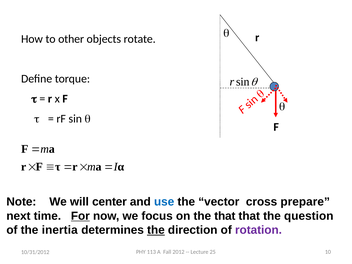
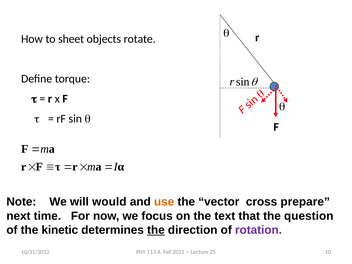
other: other -> sheet (71, 39)
center: center -> would (109, 202)
use colour: blue -> orange (164, 202)
For underline: present -> none (80, 216)
the that: that -> text (225, 216)
inertia: inertia -> kinetic (60, 230)
